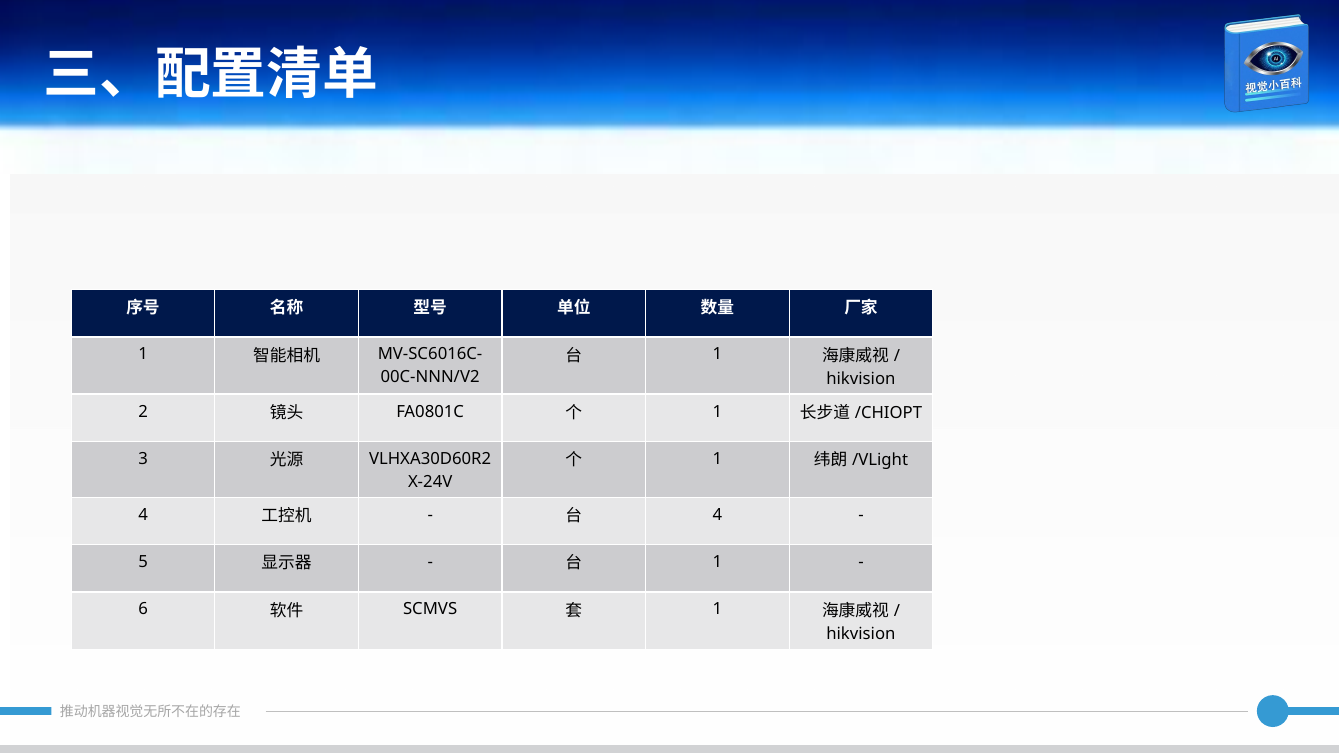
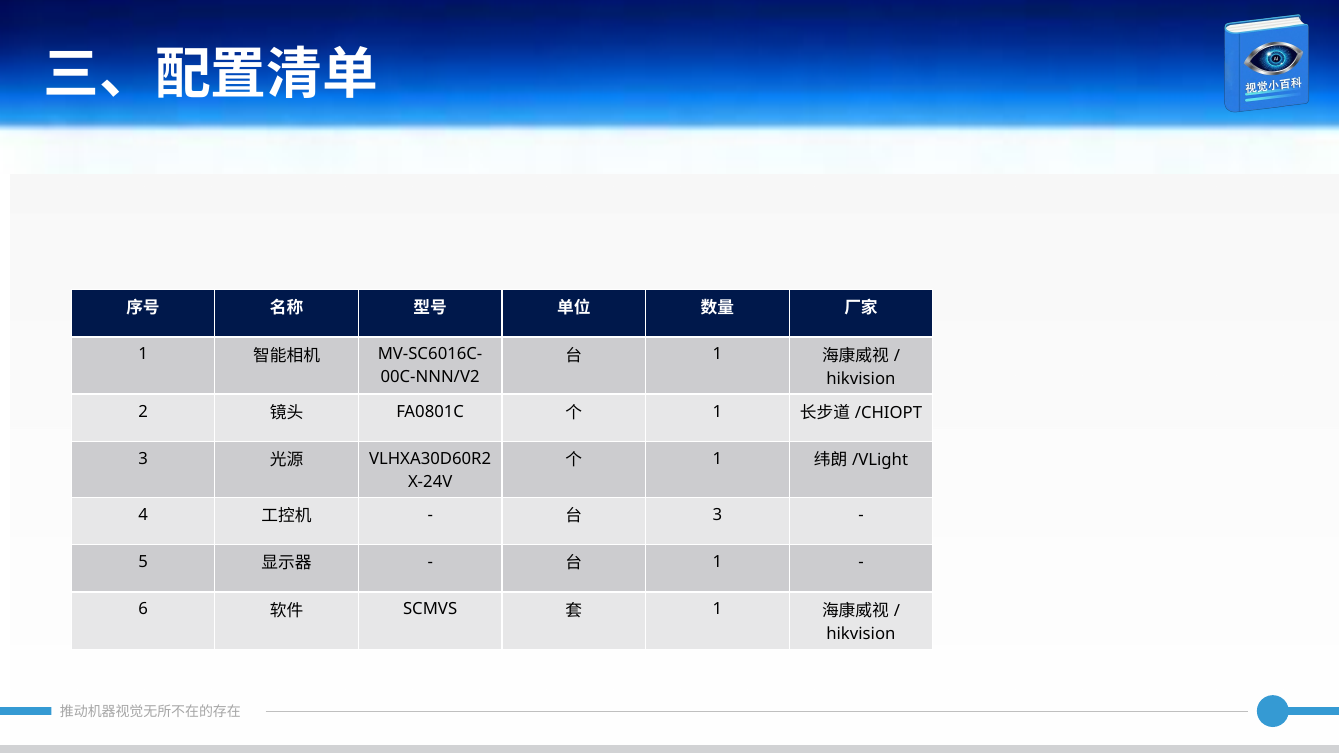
4: 4 -> 3 (717, 515)
